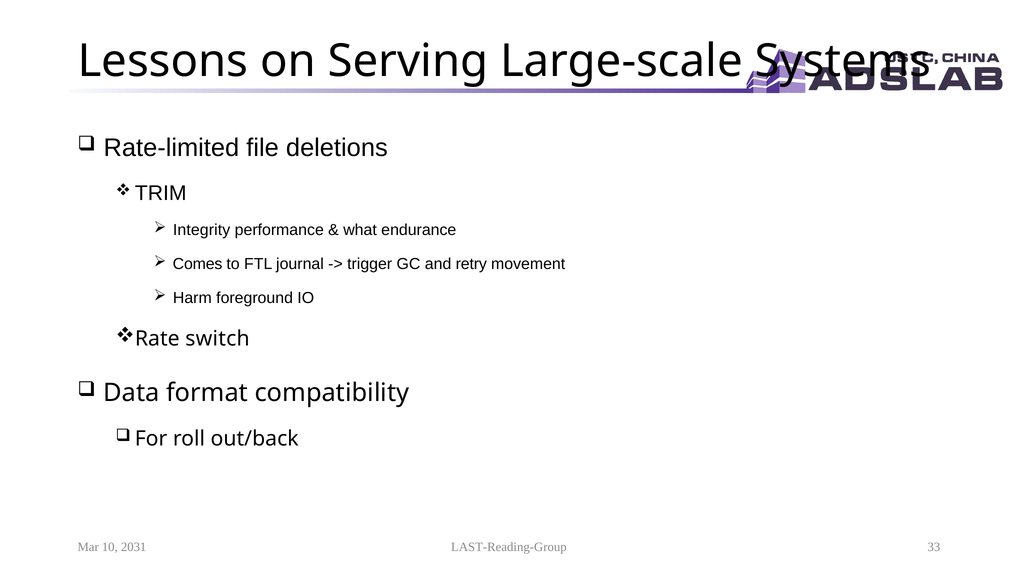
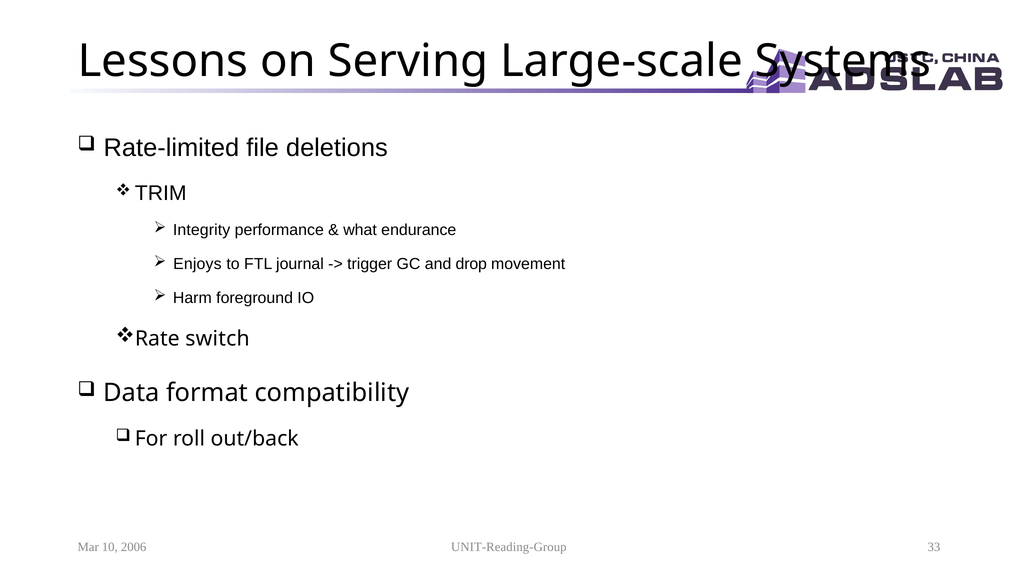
Comes: Comes -> Enjoys (197, 264)
retry: retry -> drop (471, 264)
2031: 2031 -> 2006 (134, 547)
LAST-Reading-Group: LAST-Reading-Group -> UNIT-Reading-Group (509, 547)
